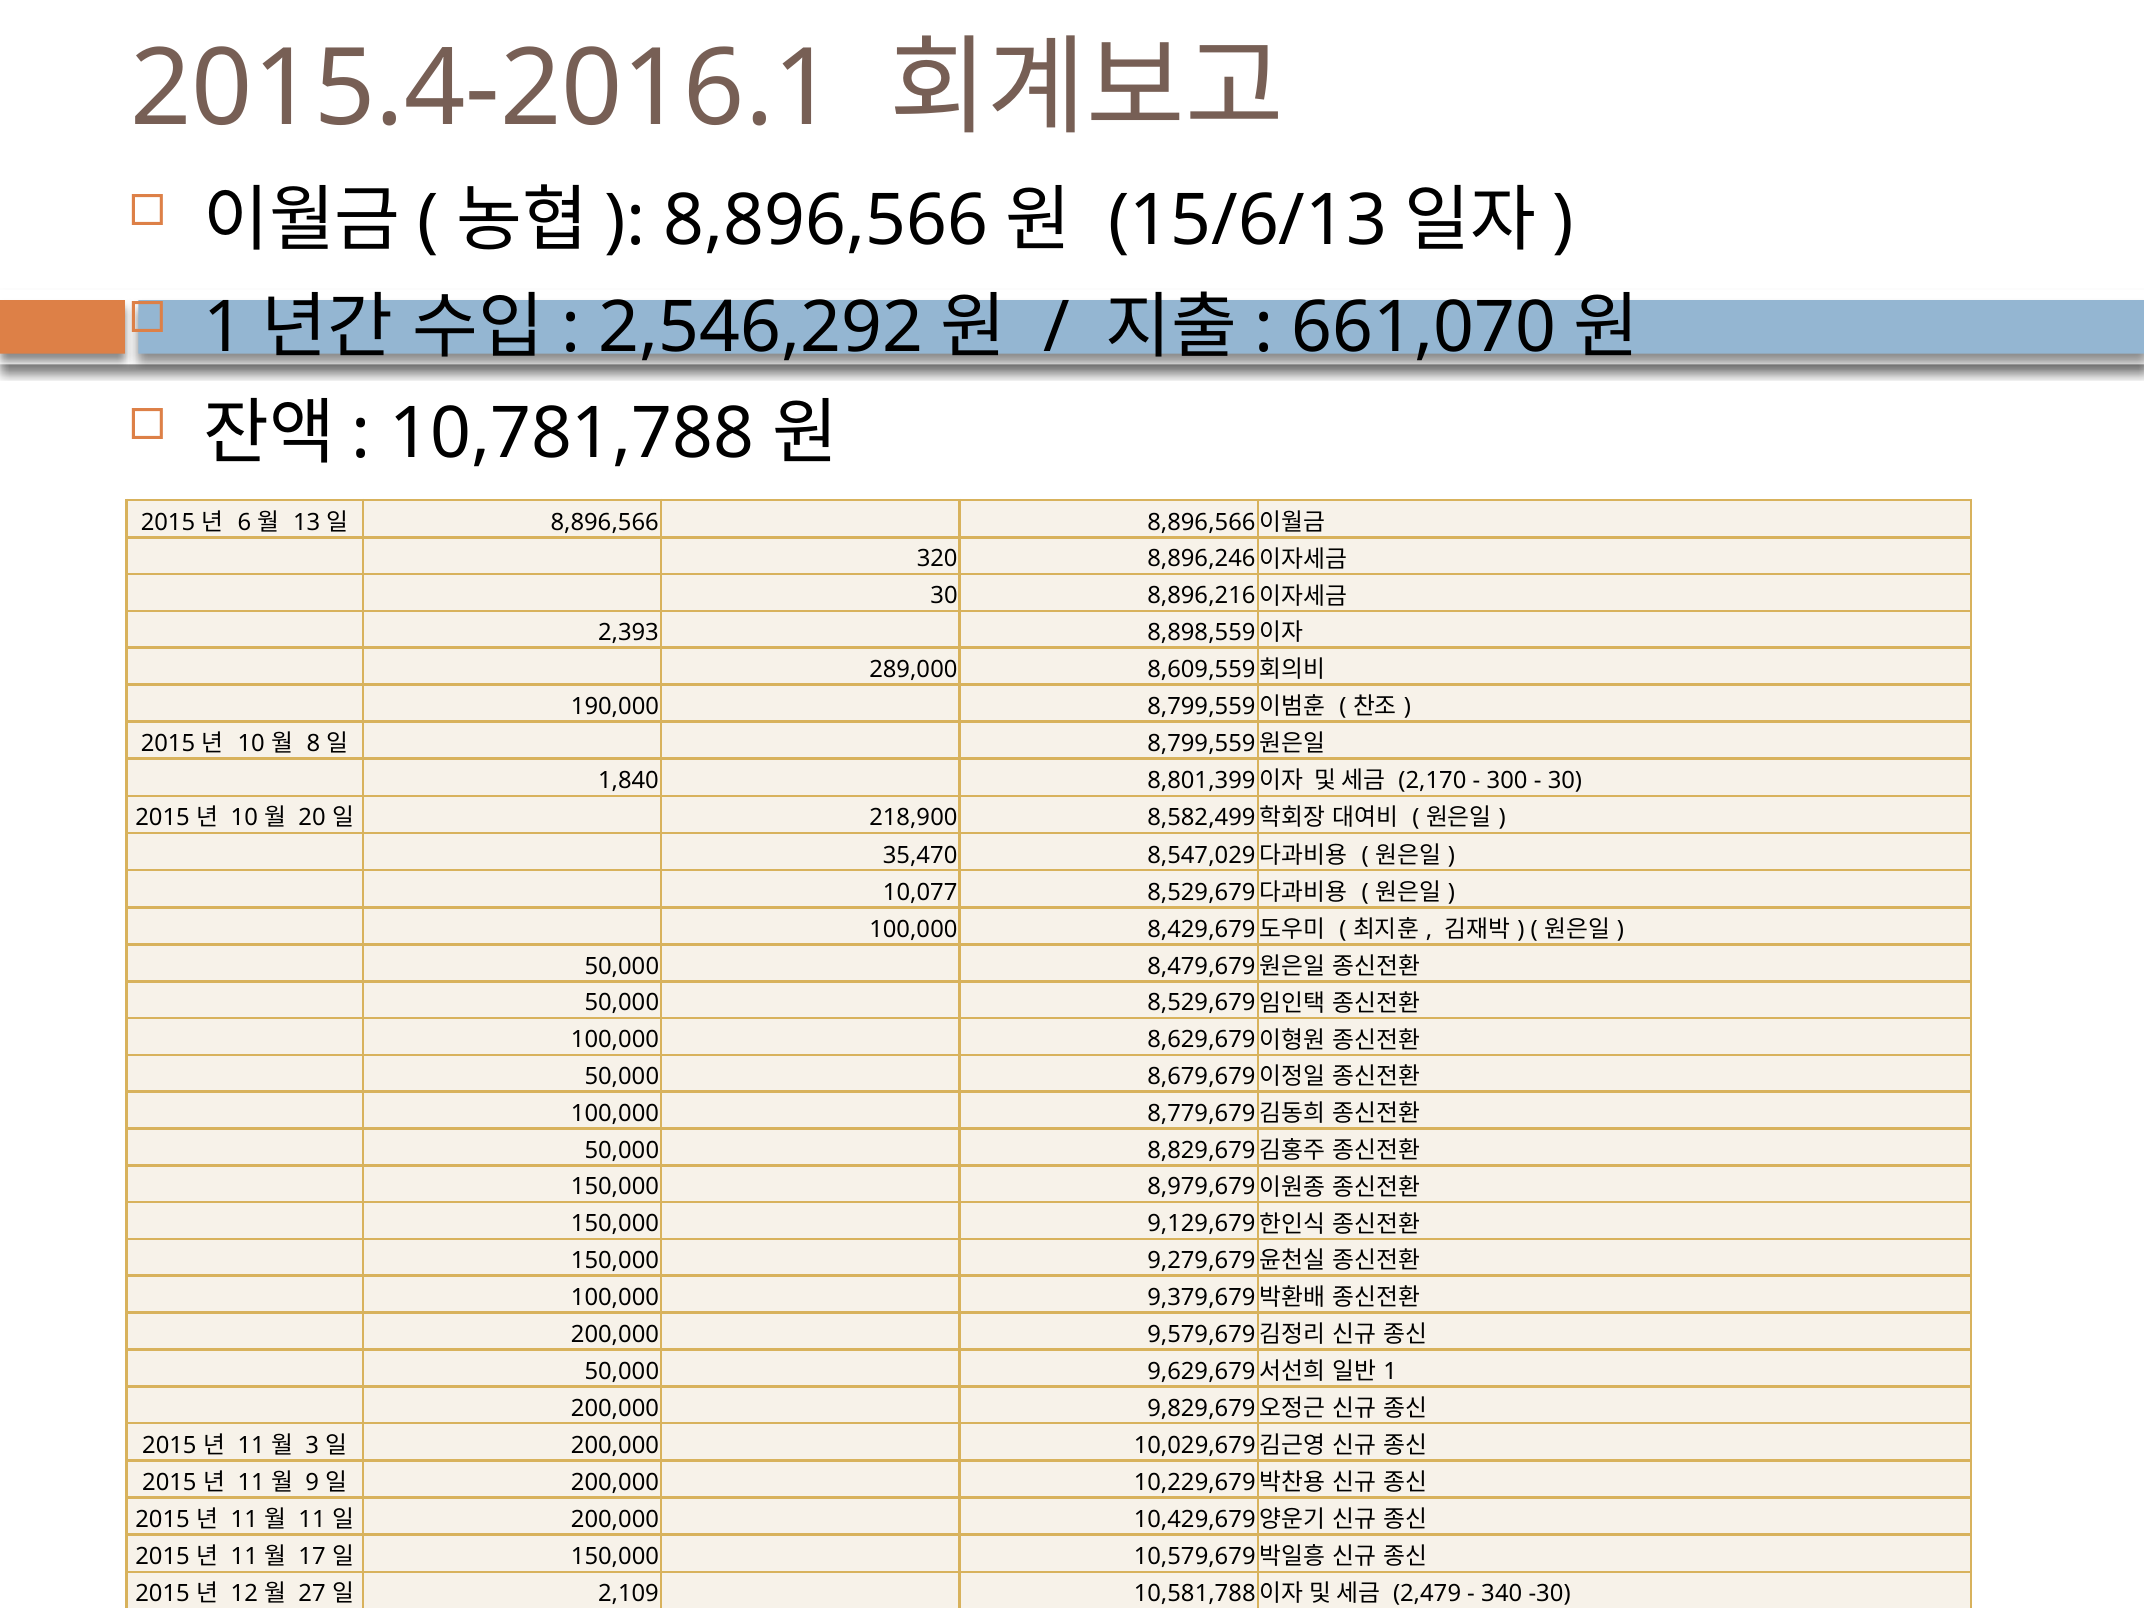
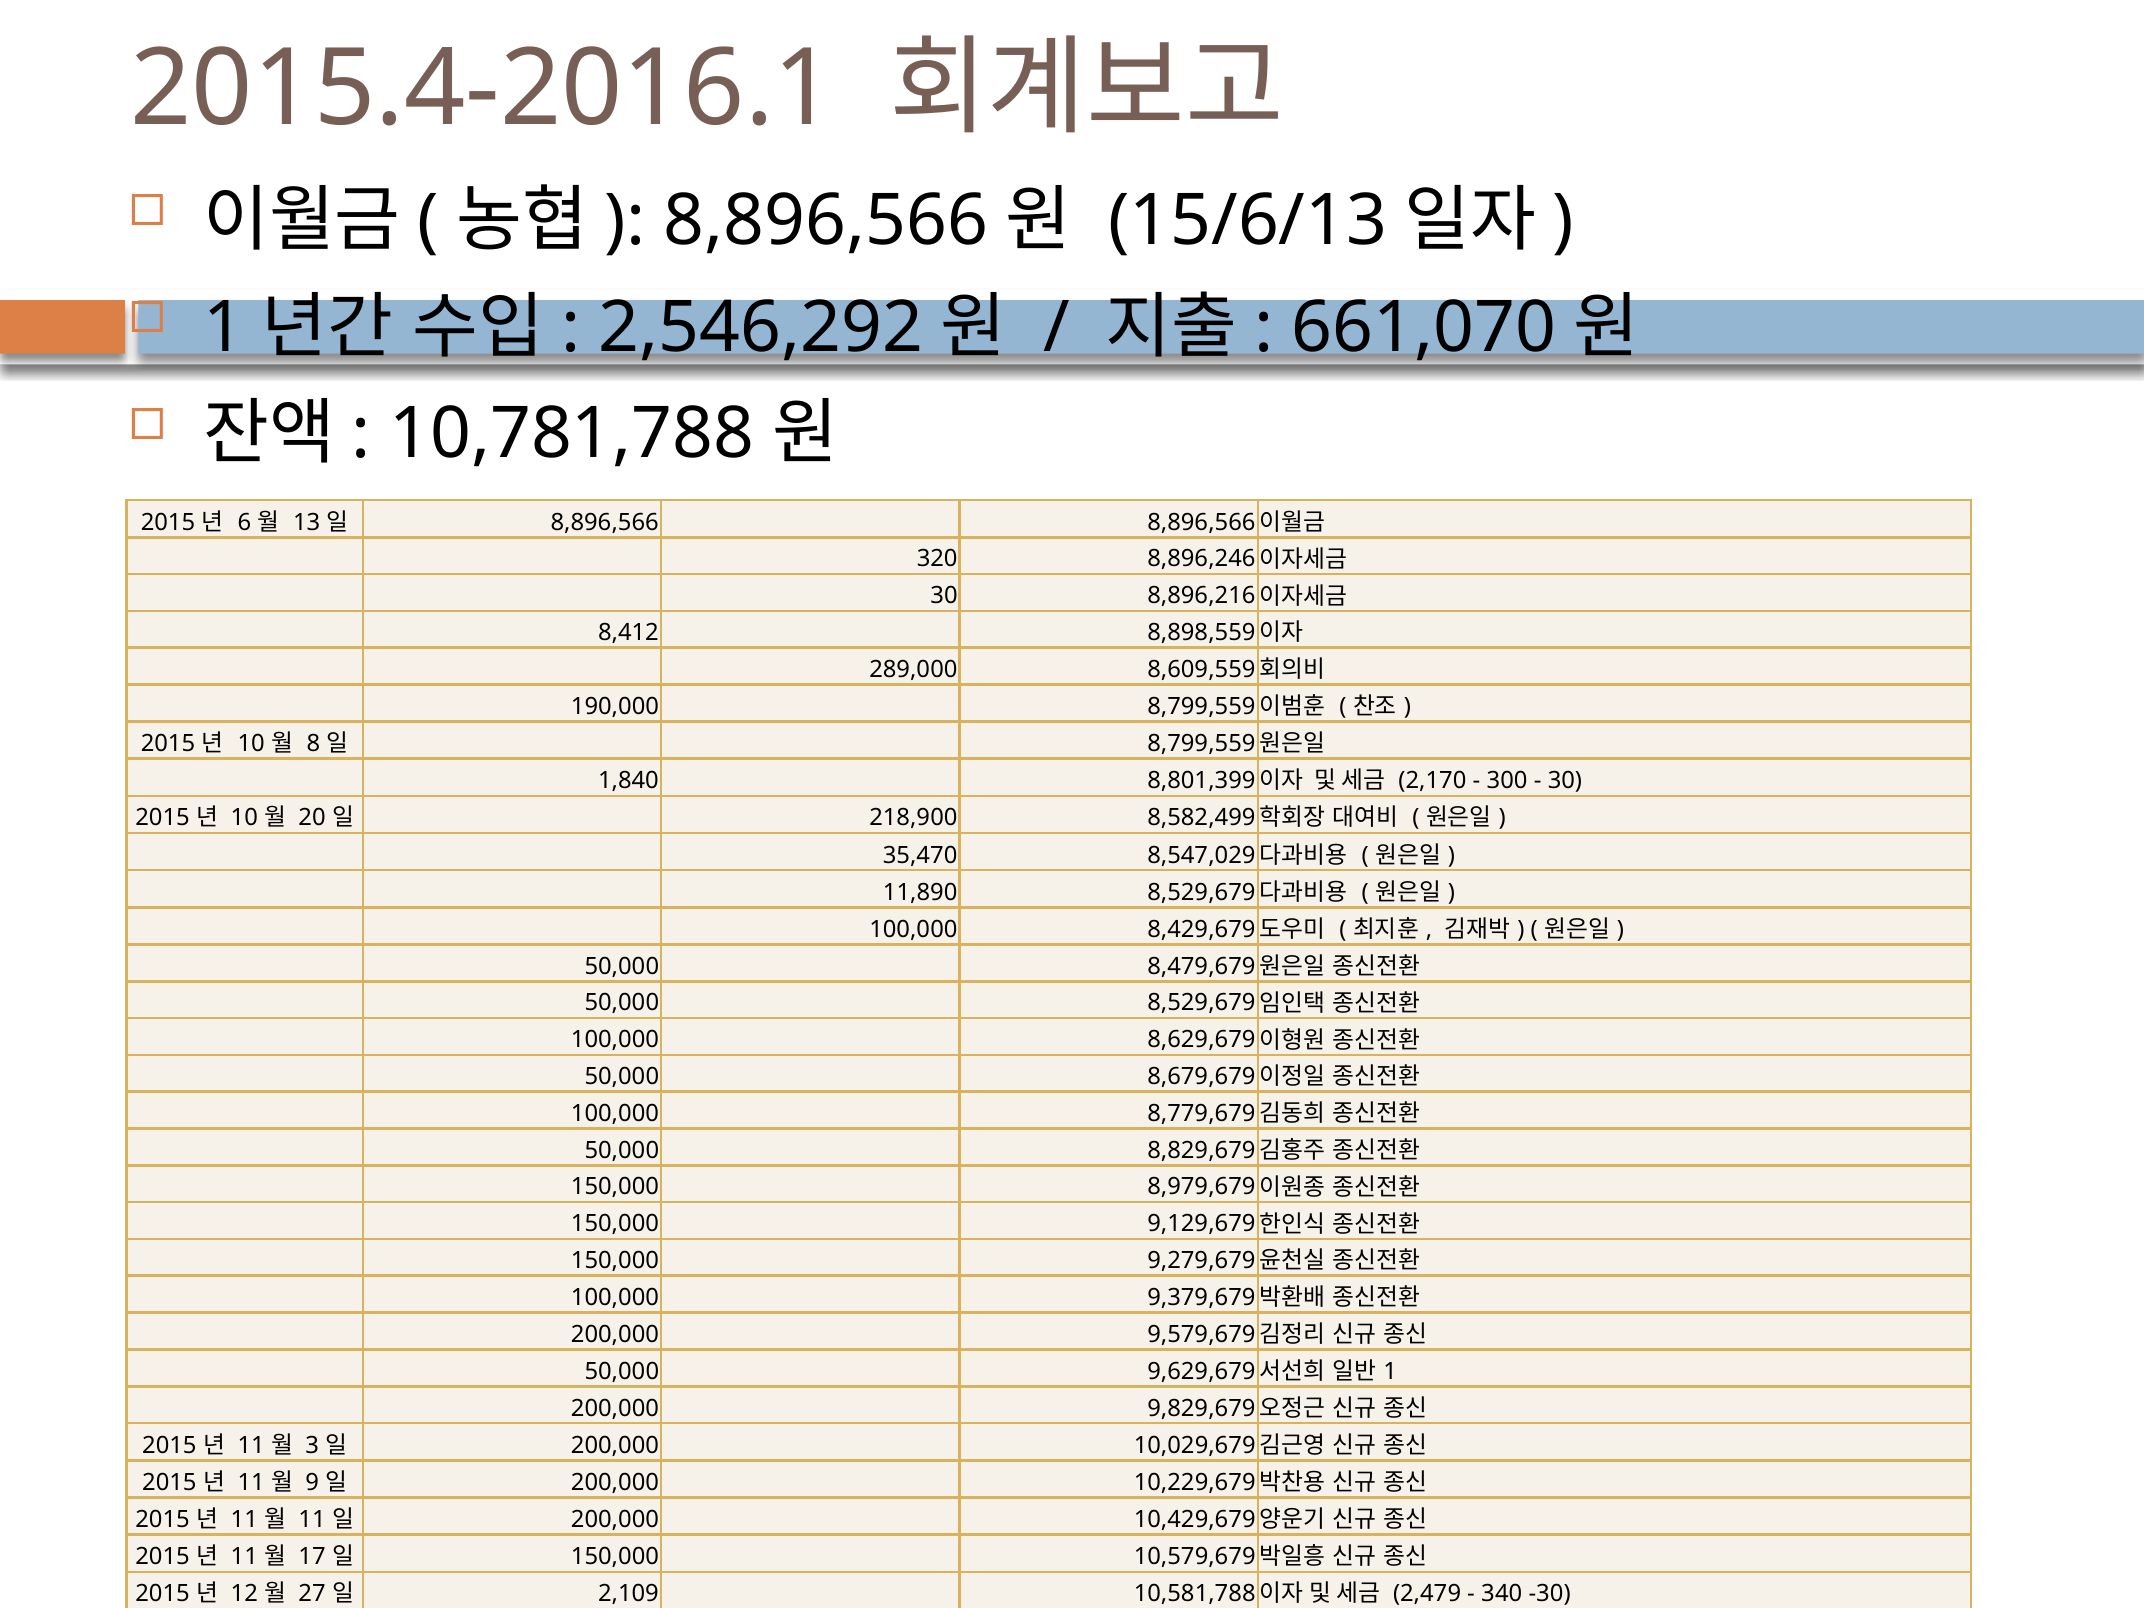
2,393: 2,393 -> 8,412 (628, 633)
10,077: 10,077 -> 11,890 (920, 892)
